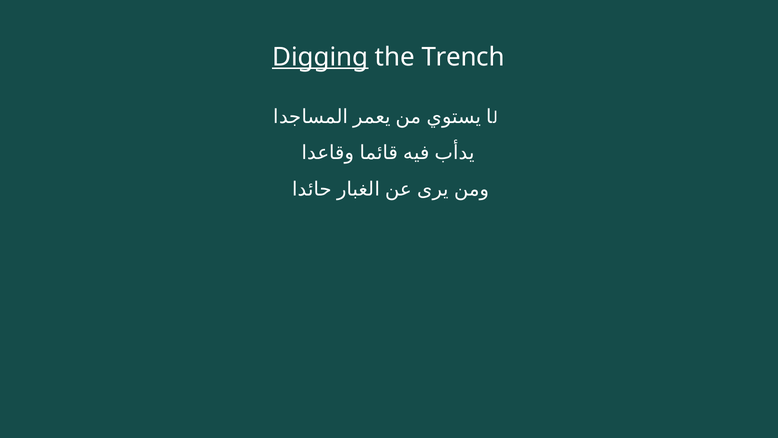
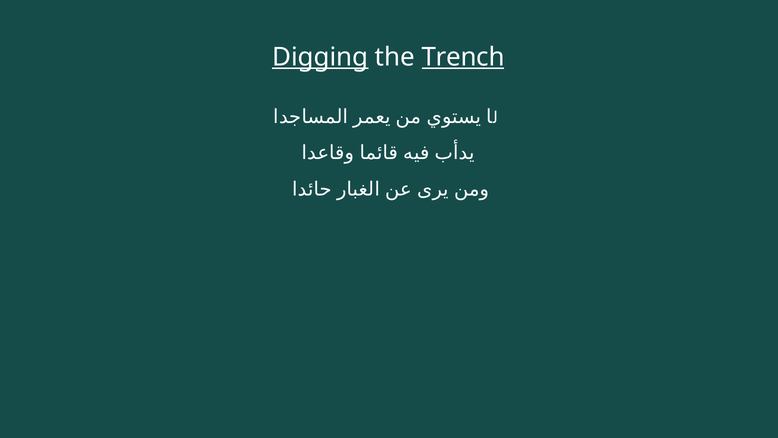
Trench underline: none -> present (463, 57)
